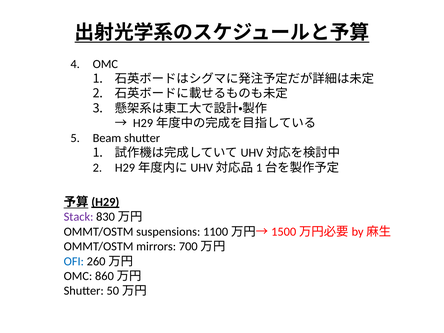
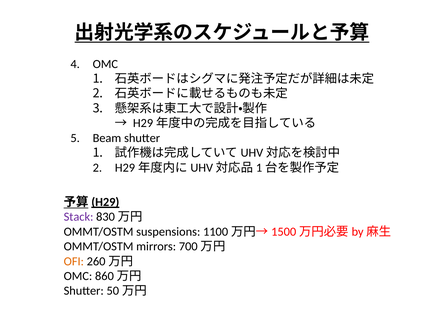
OFI colour: blue -> orange (74, 261)
